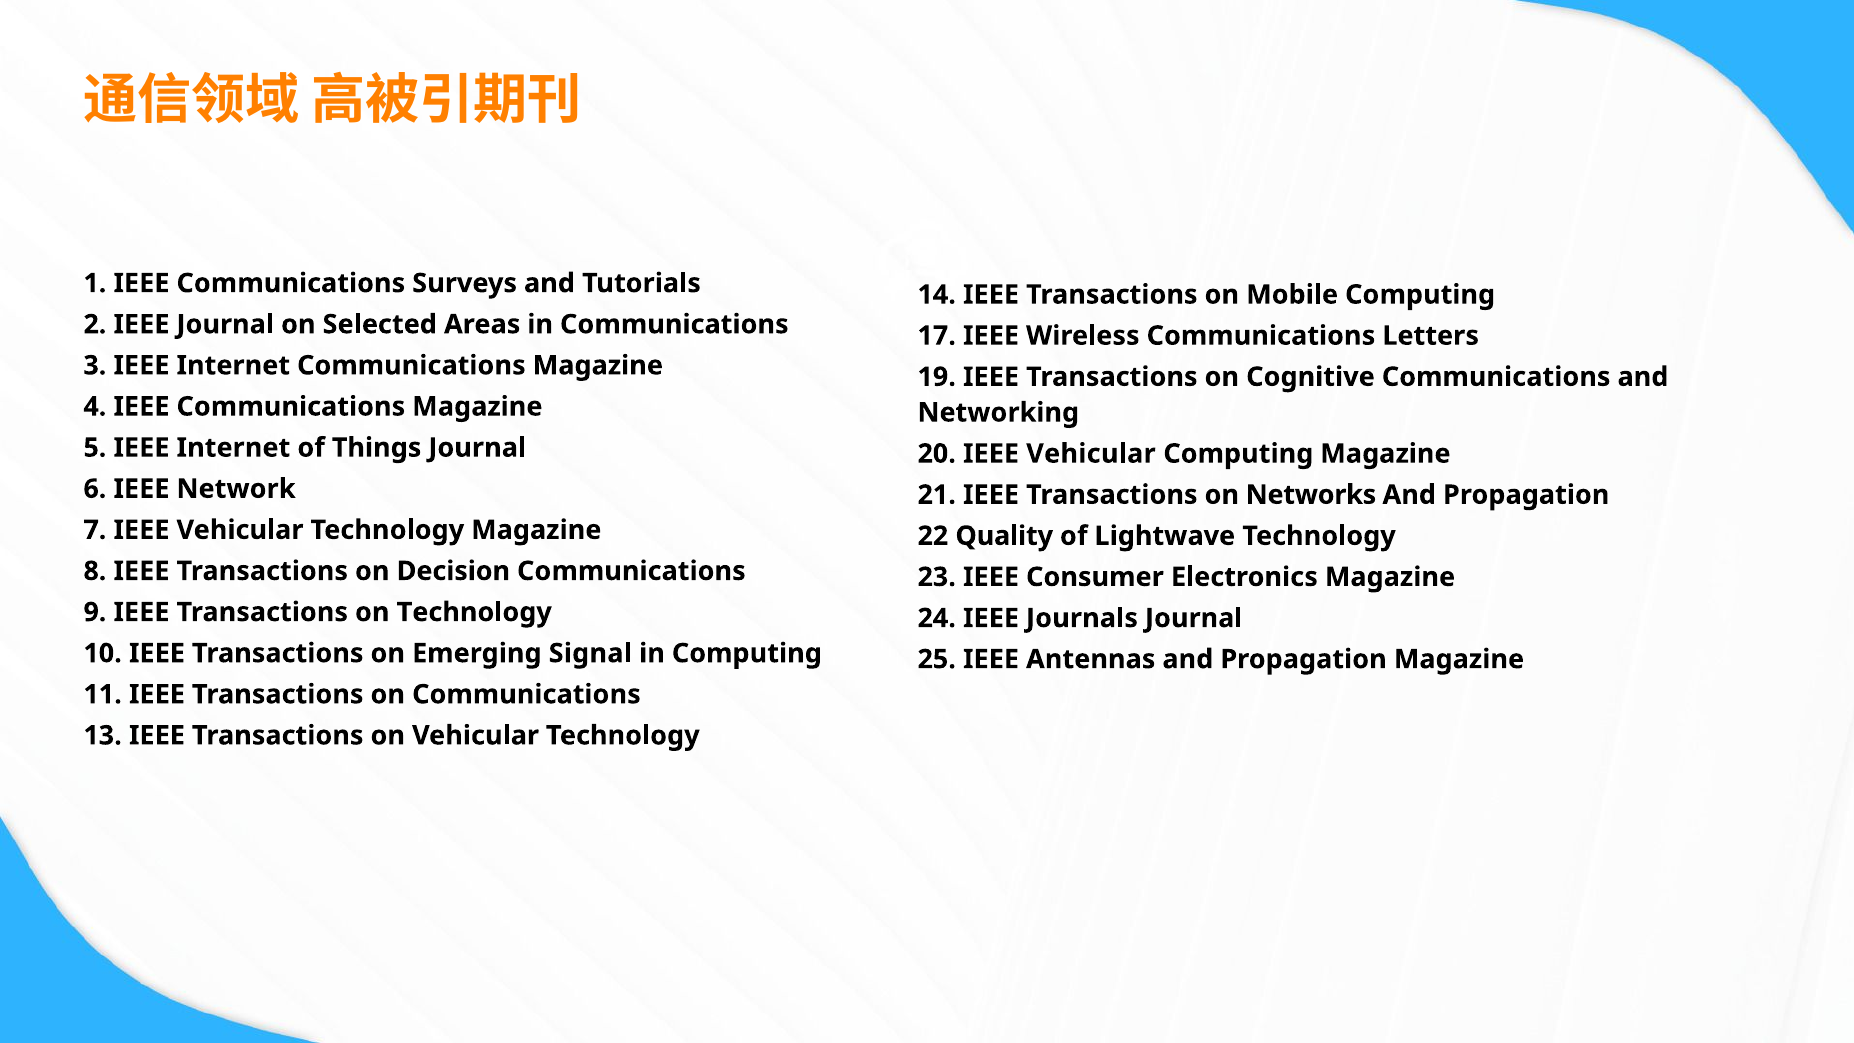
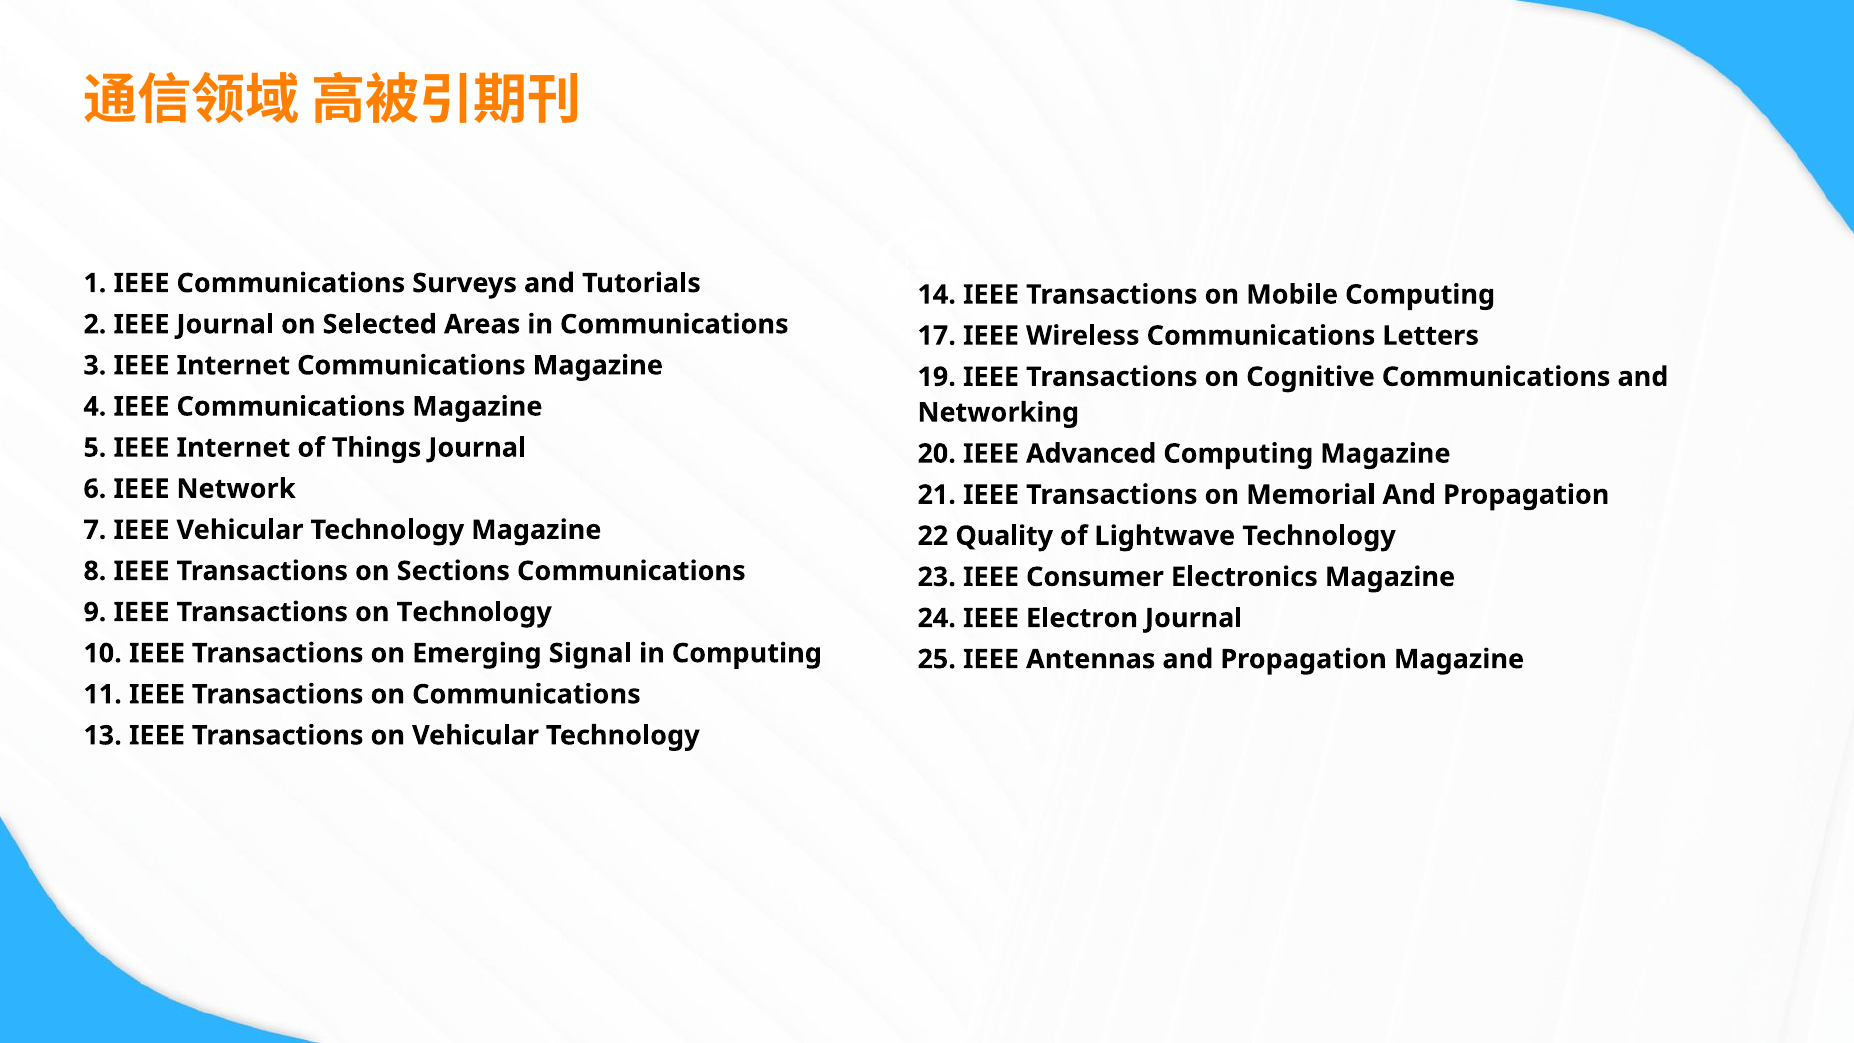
20 IEEE Vehicular: Vehicular -> Advanced (1091, 454)
Networks: Networks -> Memorial (1311, 495)
Decision: Decision -> Sections (453, 571)
Journals: Journals -> Electron (1082, 618)
